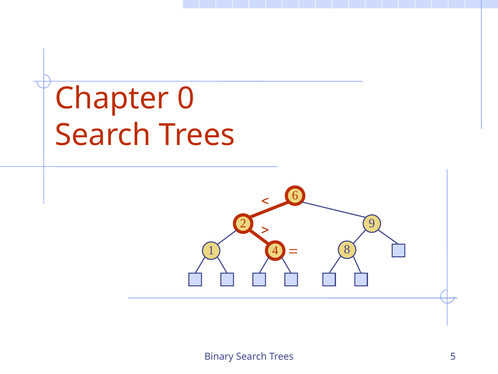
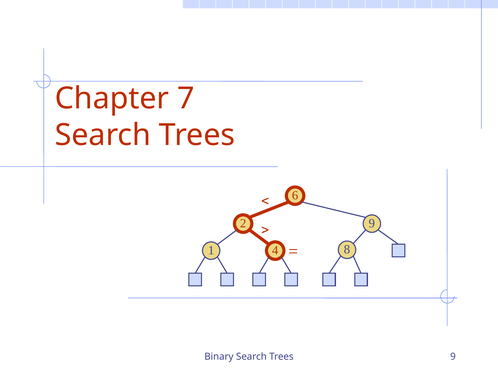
0: 0 -> 7 (186, 98)
Trees 5: 5 -> 9 (453, 356)
